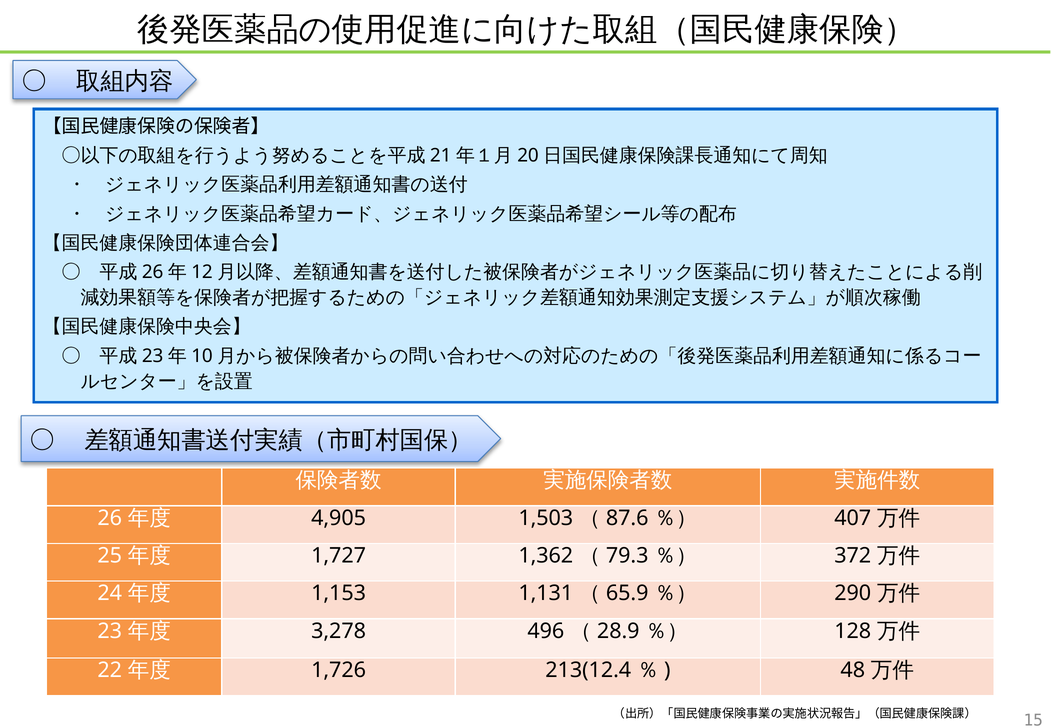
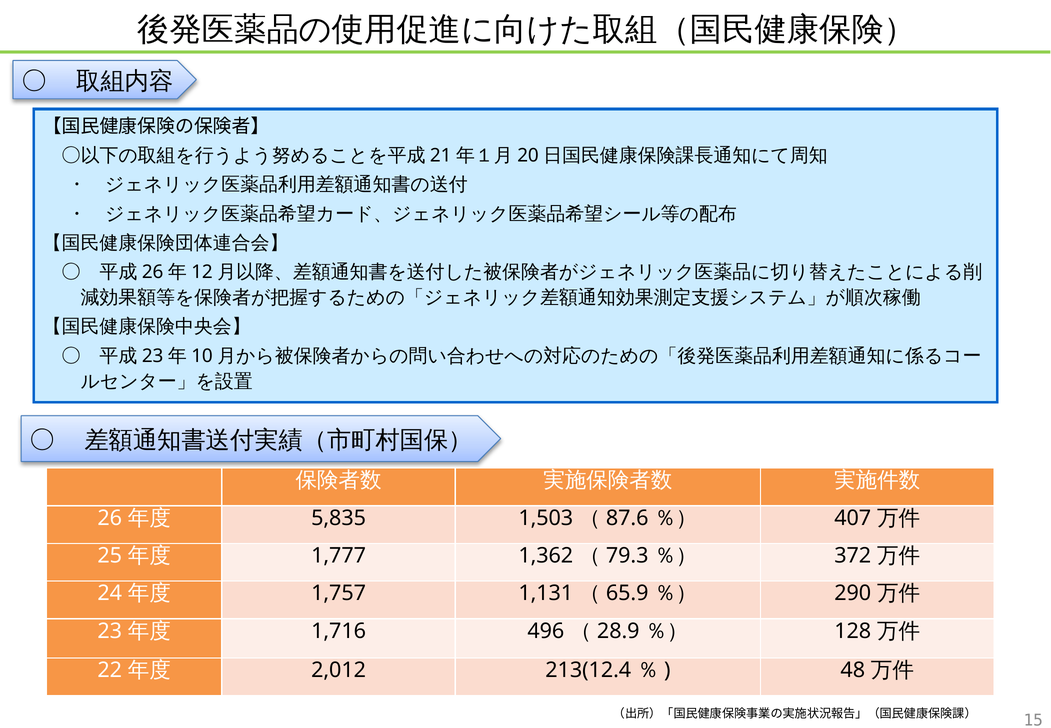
4,905: 4,905 -> 5,835 (339, 518)
1,727: 1,727 -> 1,777 (339, 555)
1,153: 1,153 -> 1,757 (339, 593)
3,278: 3,278 -> 1,716 (339, 631)
1,726: 1,726 -> 2,012 (339, 670)
